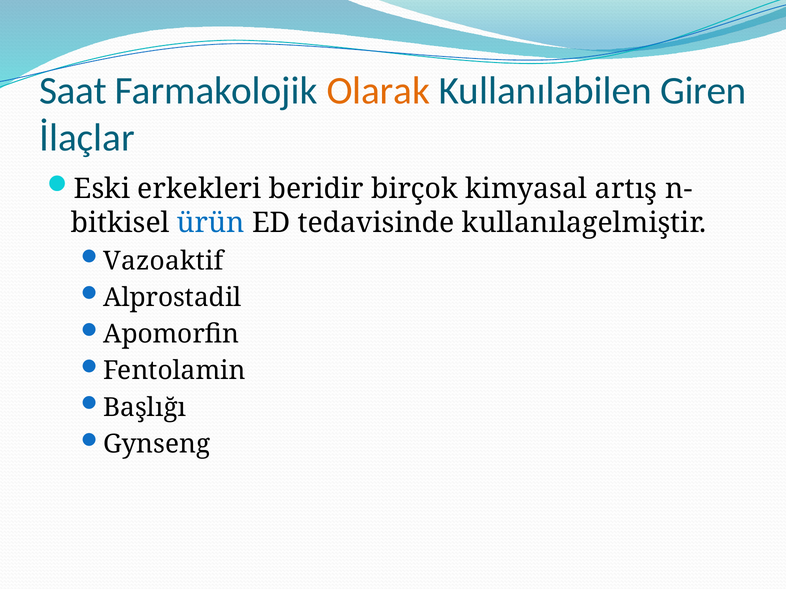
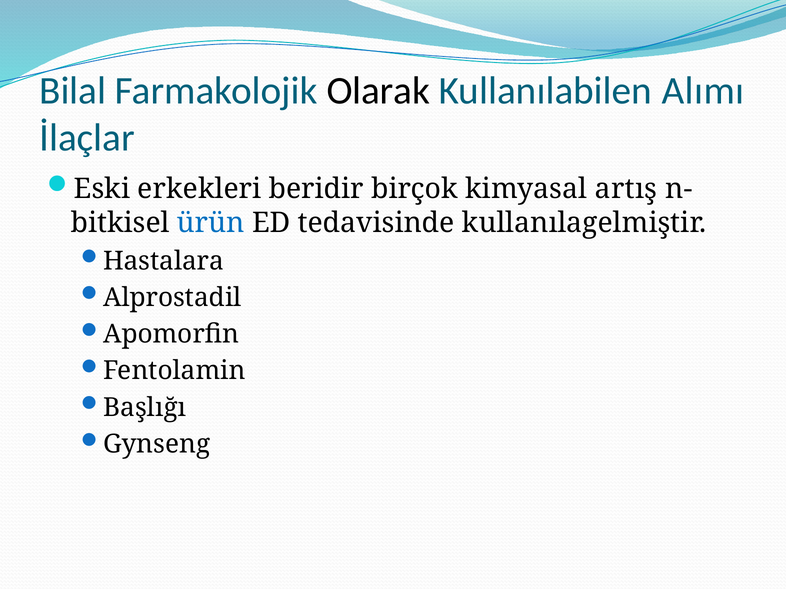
Saat: Saat -> Bilal (73, 91)
Olarak colour: orange -> black (378, 91)
Giren: Giren -> Alımı (703, 91)
Vazoaktif: Vazoaktif -> Hastalara (163, 261)
